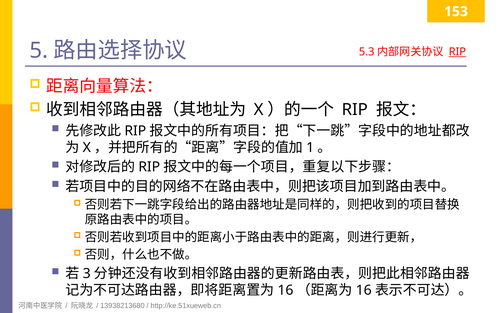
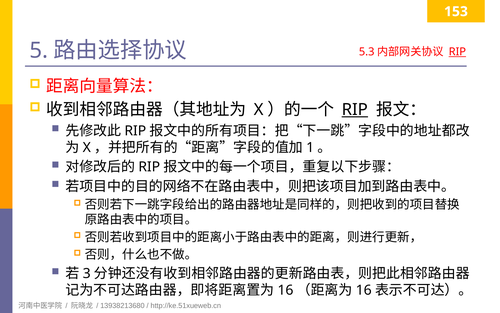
RIP underline: none -> present (355, 110)
